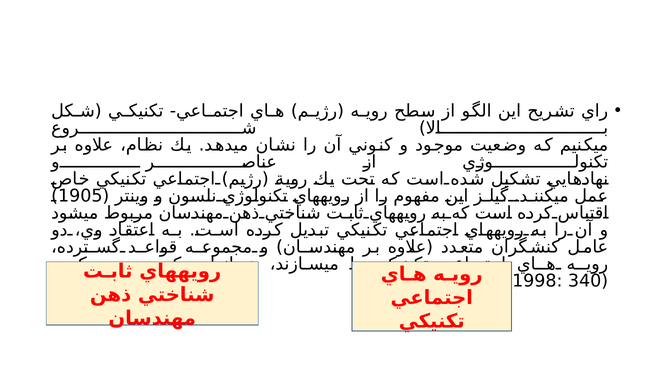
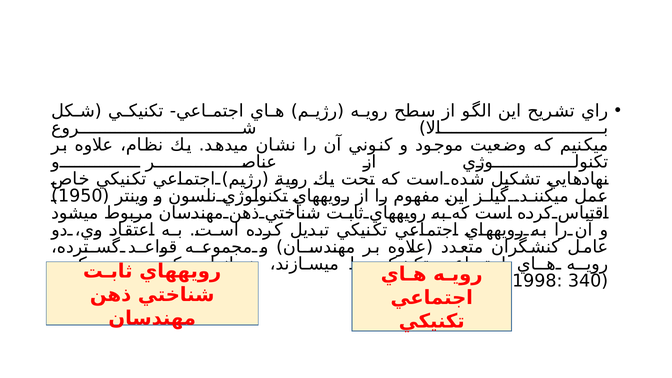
1905: 1905 -> 1950 (80, 196)
